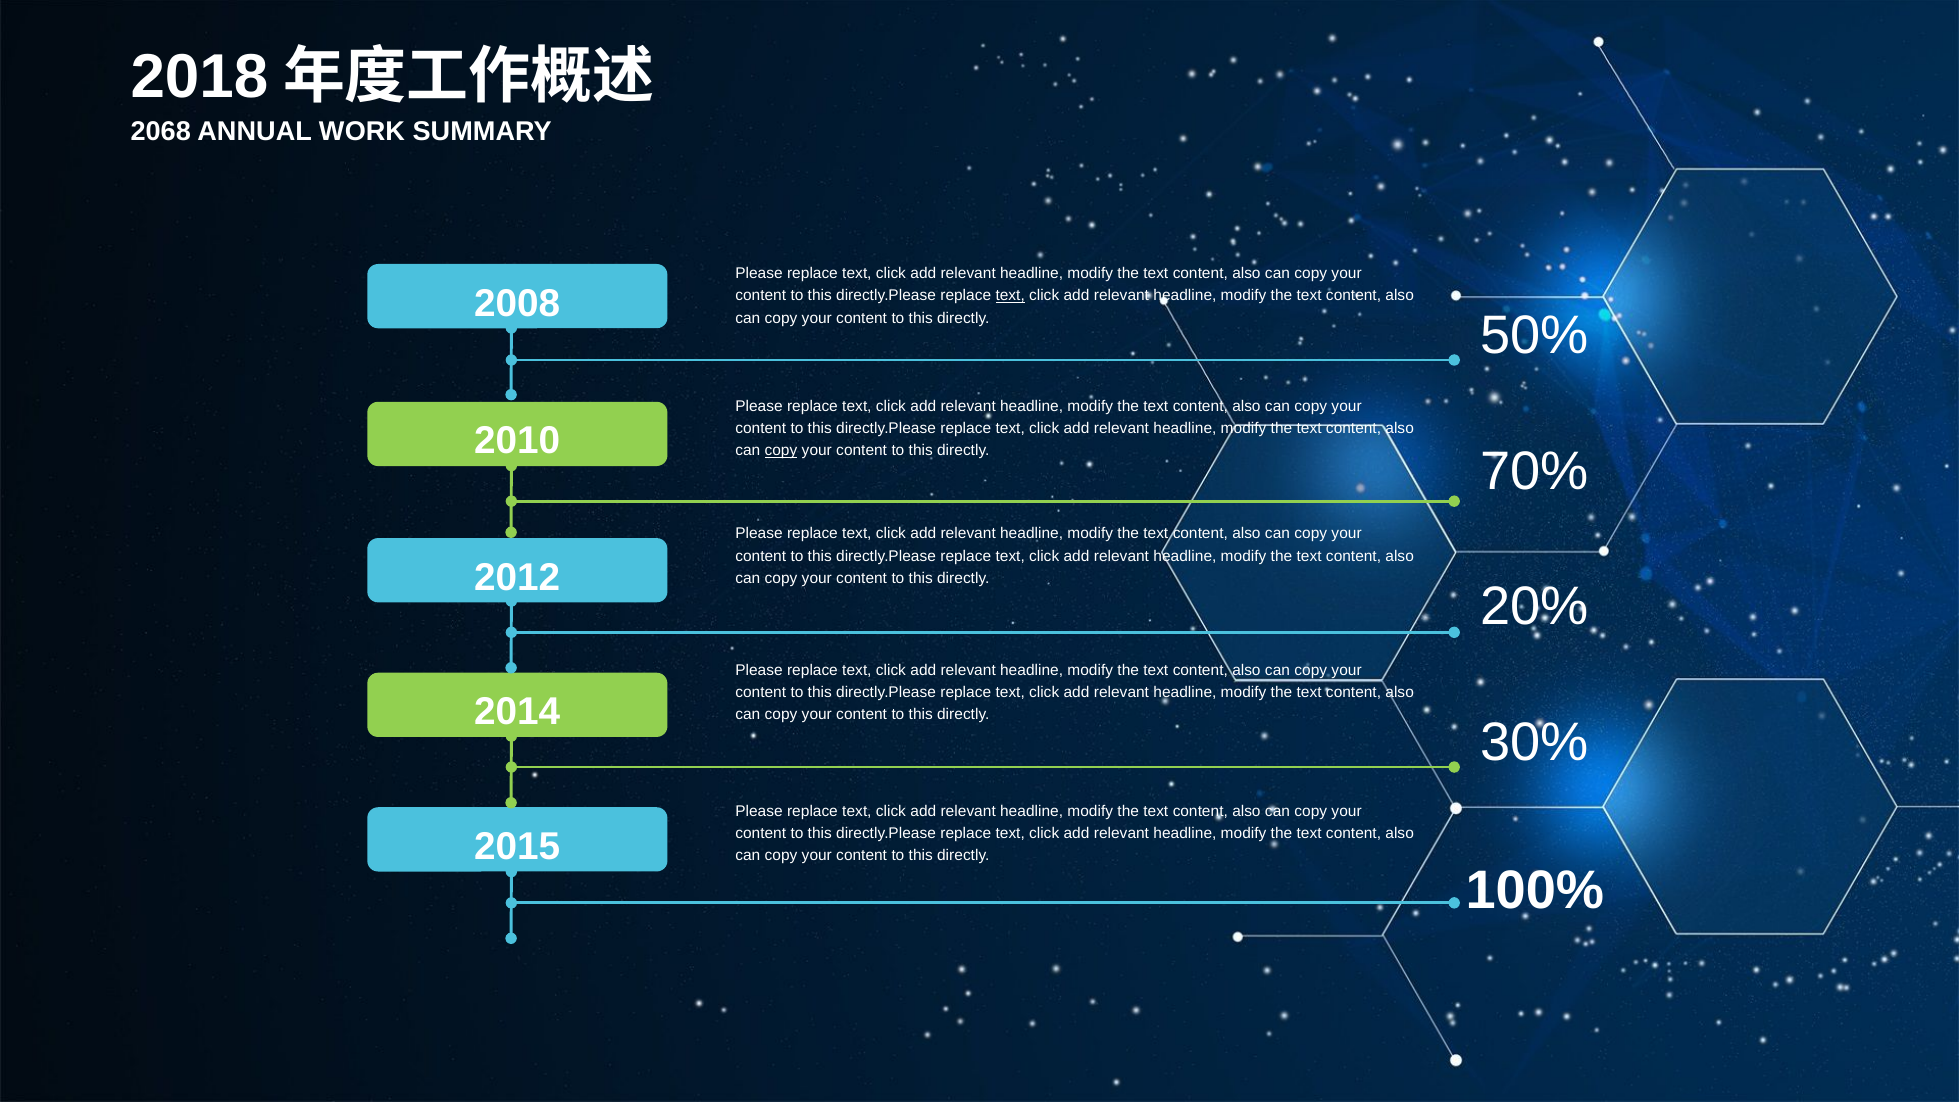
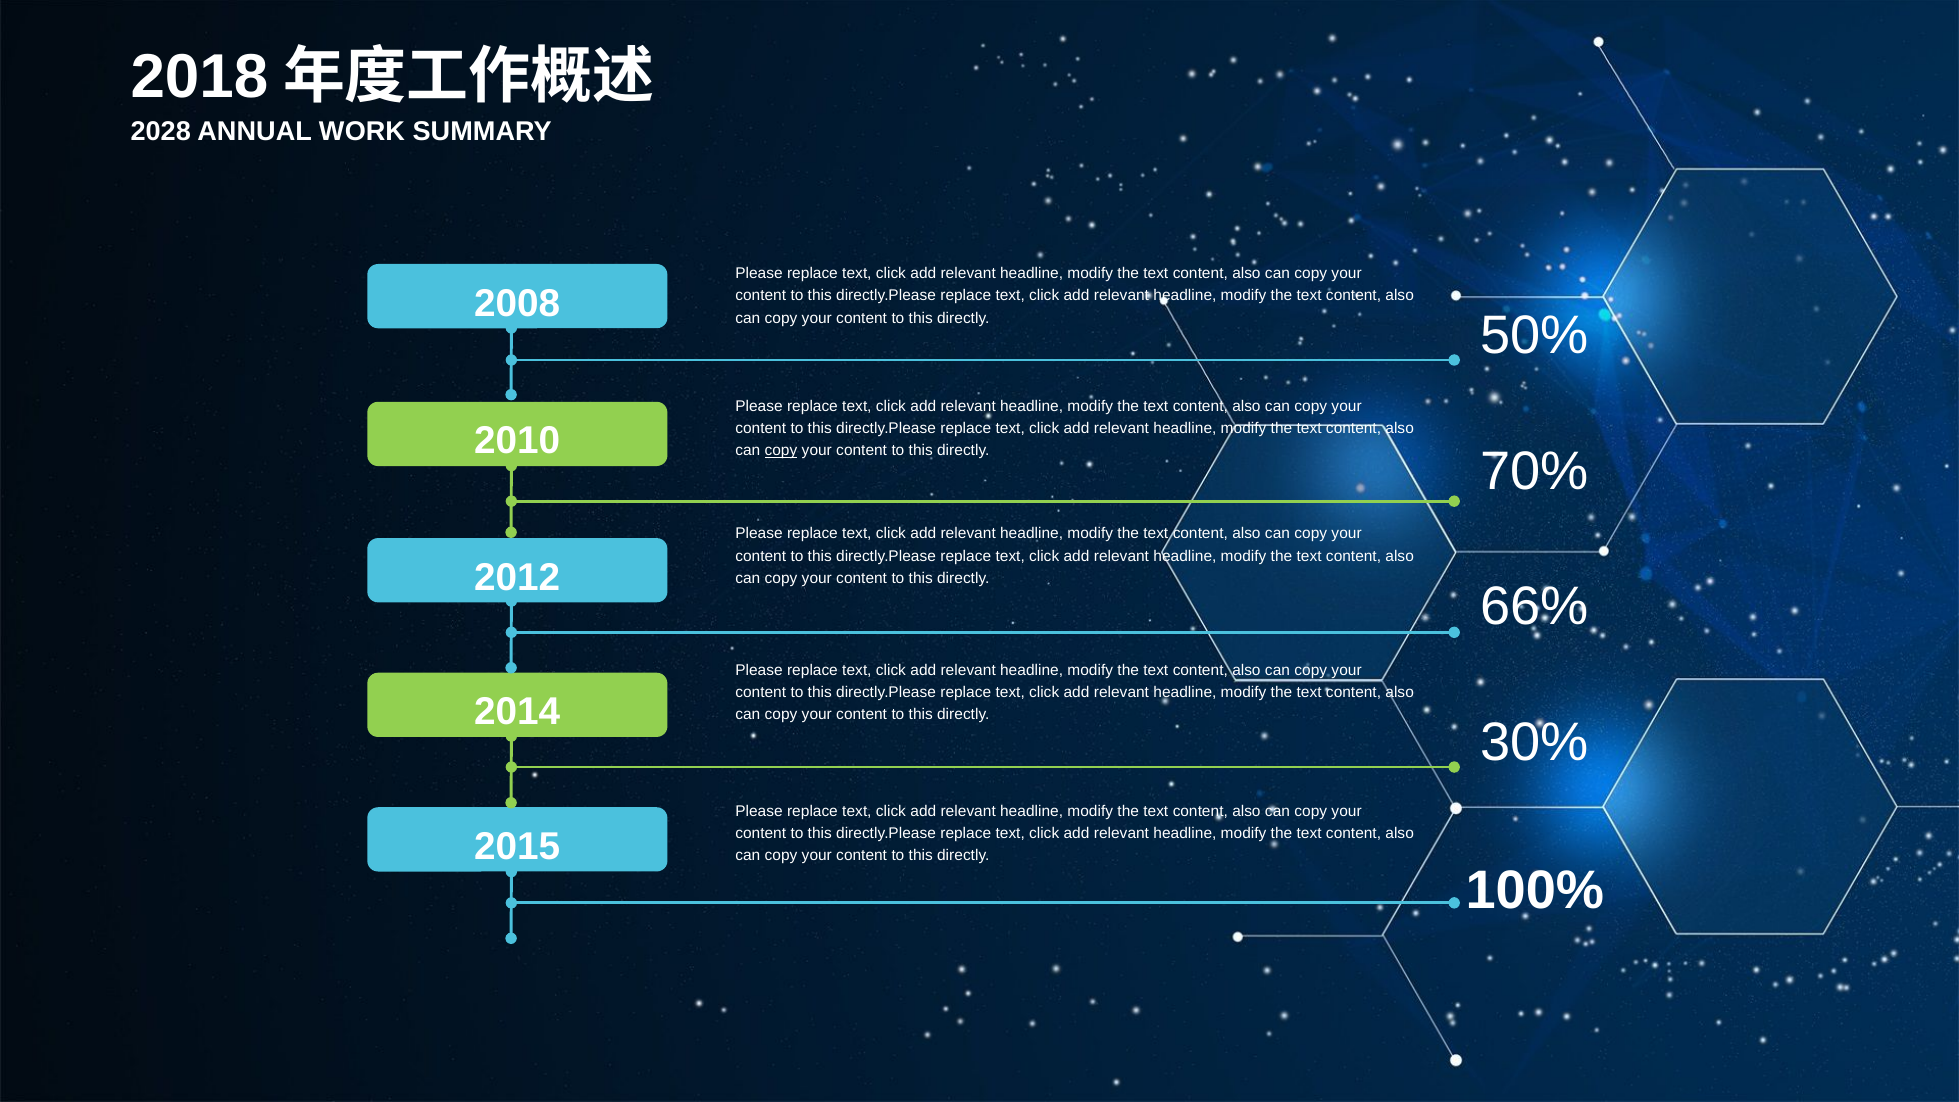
2068: 2068 -> 2028 (161, 131)
text underline: present -> none (1010, 296)
20%: 20% -> 66% (1535, 607)
